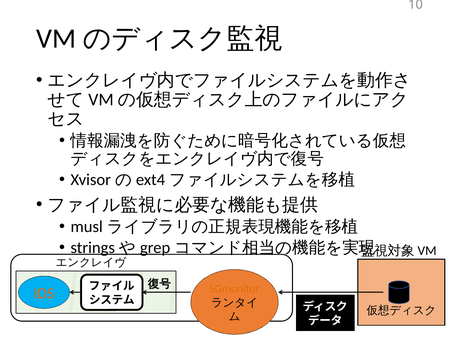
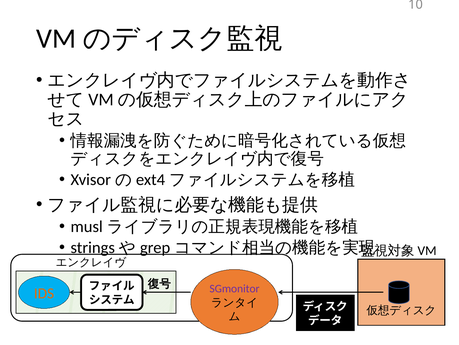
SGmonitor colour: orange -> purple (235, 288)
